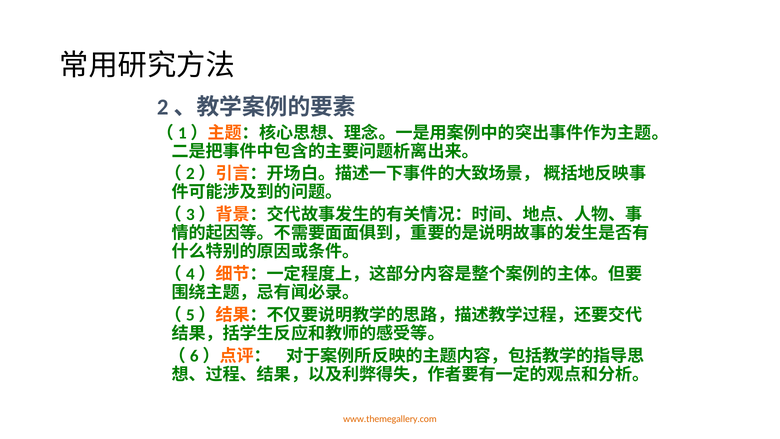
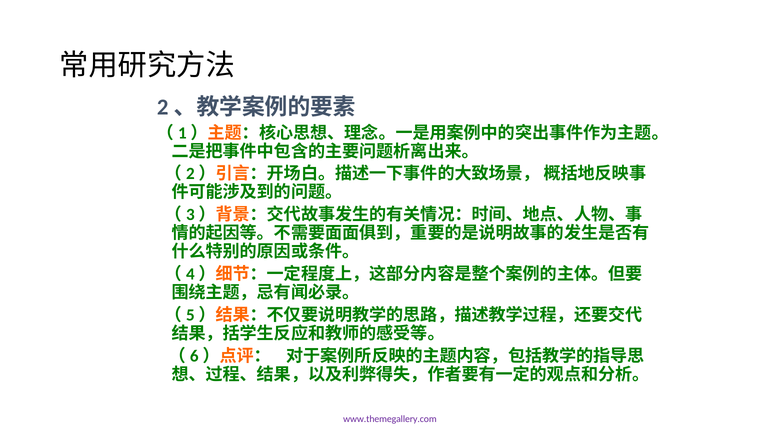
www.themegallery.com colour: orange -> purple (390, 419)
